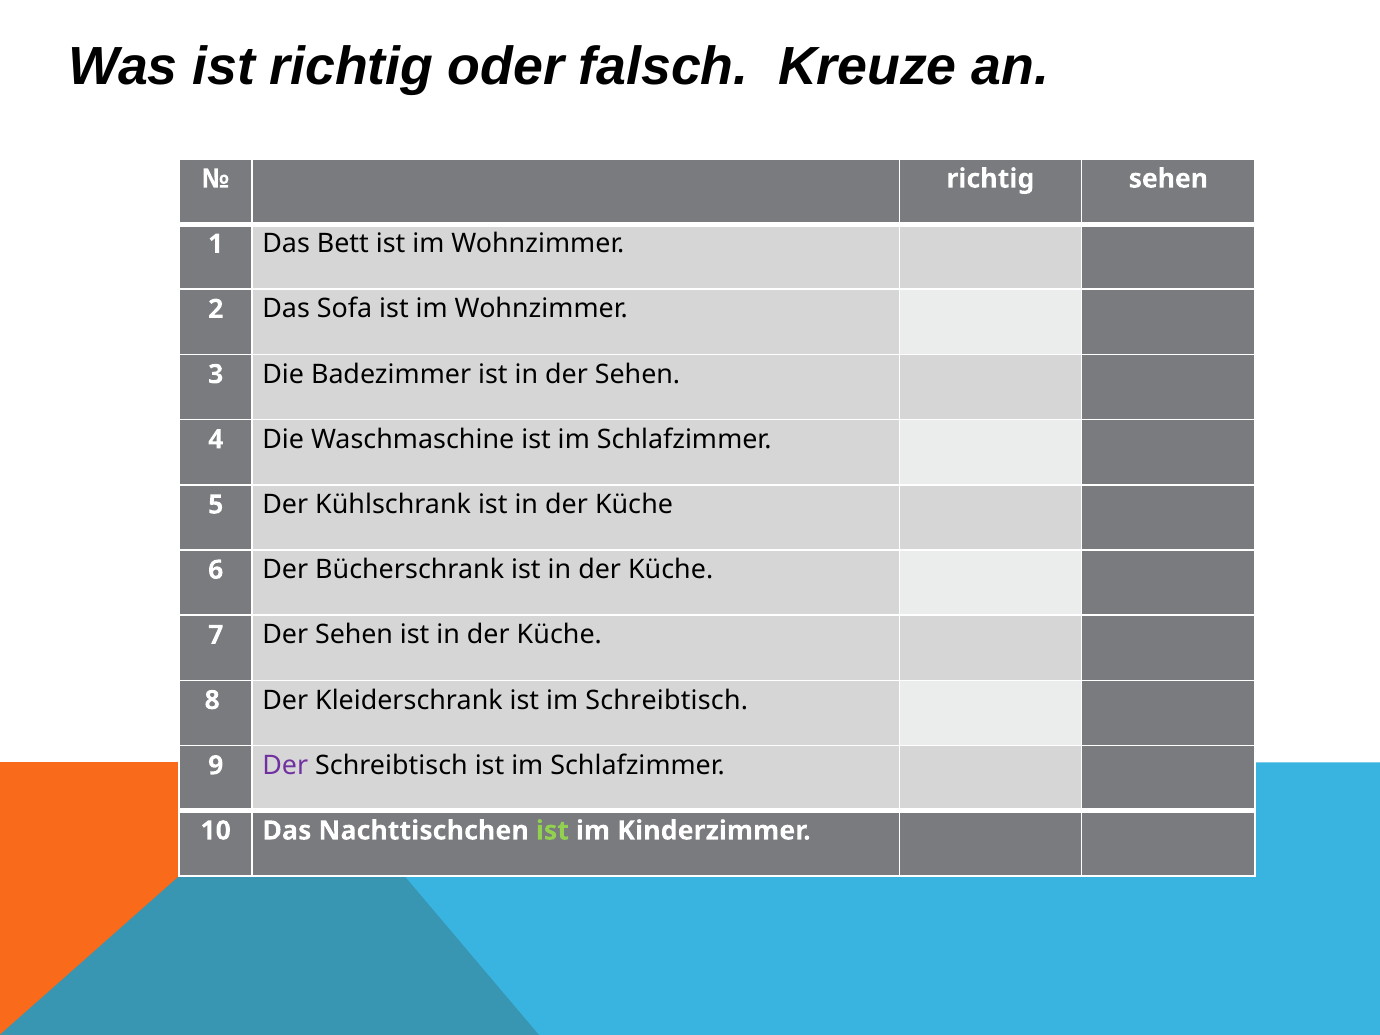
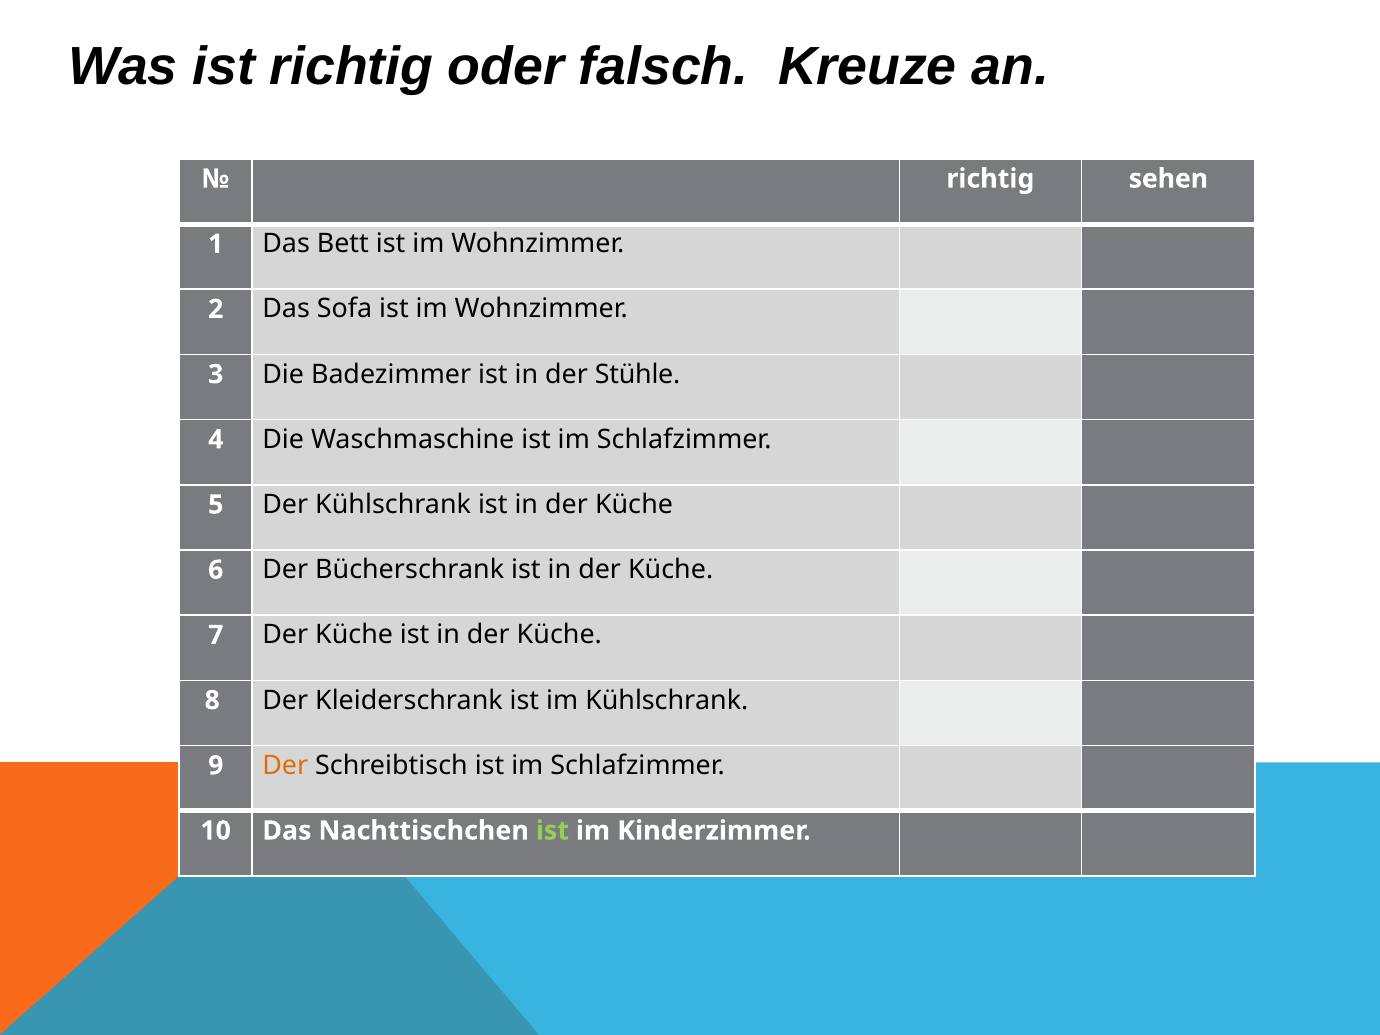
in der Sehen: Sehen -> Stühle (638, 374)
7 Der Sehen: Sehen -> Küche (354, 635)
im Schreibtisch: Schreibtisch -> Kühlschrank (667, 700)
Der colour: purple -> orange (285, 766)
